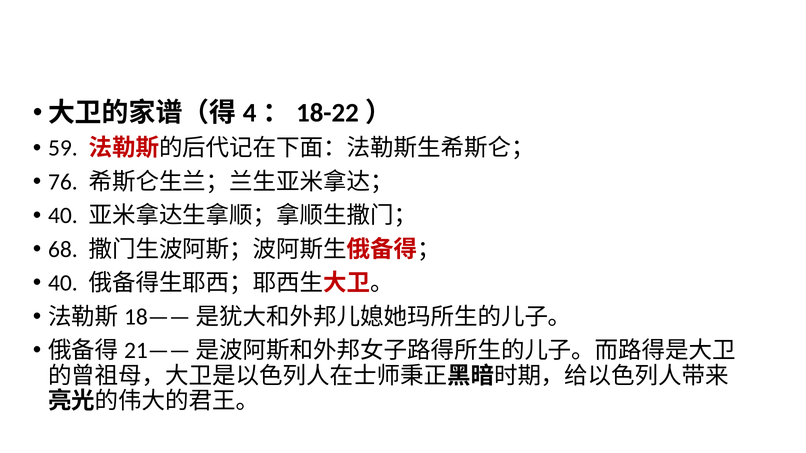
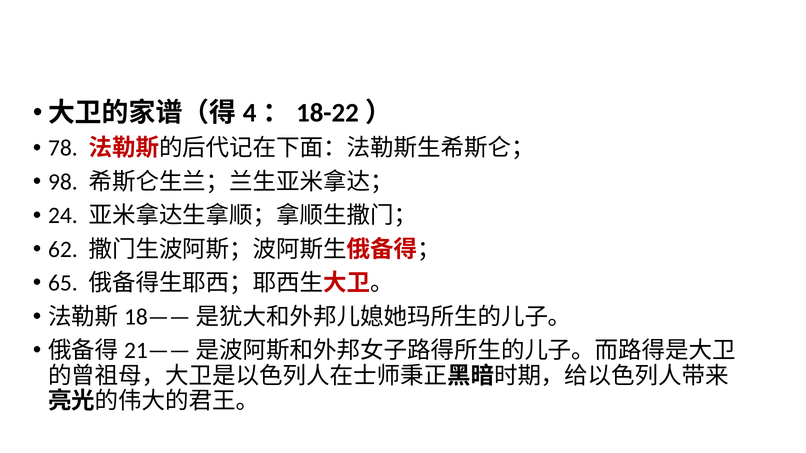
59: 59 -> 78 (63, 148)
76: 76 -> 98 (63, 182)
40: 40 -> 24 (63, 216)
68: 68 -> 62 (63, 250)
40: 40 -> 65 (63, 283)
